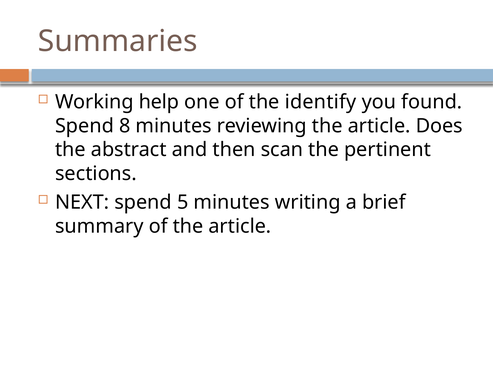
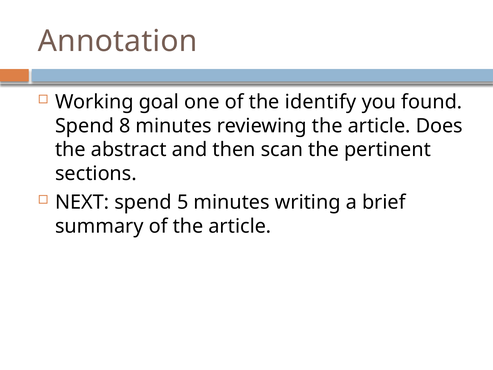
Summaries: Summaries -> Annotation (118, 41)
help: help -> goal (159, 102)
